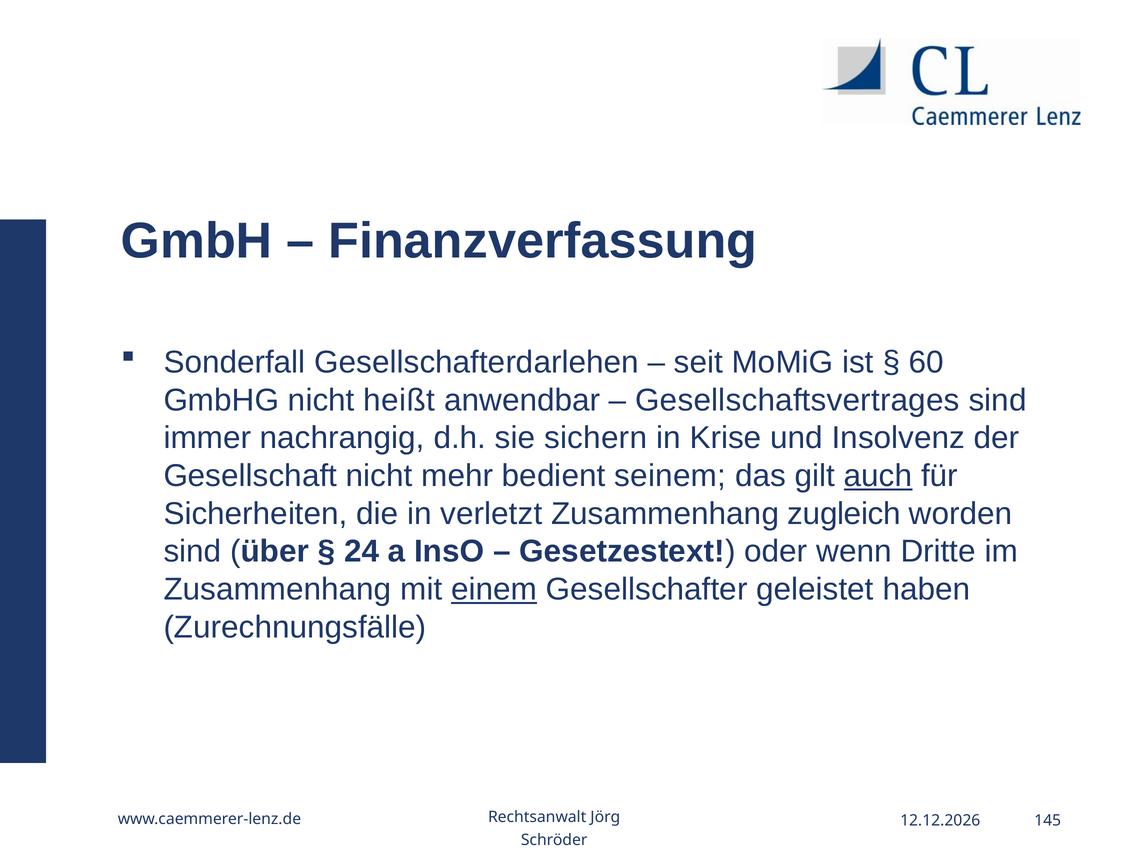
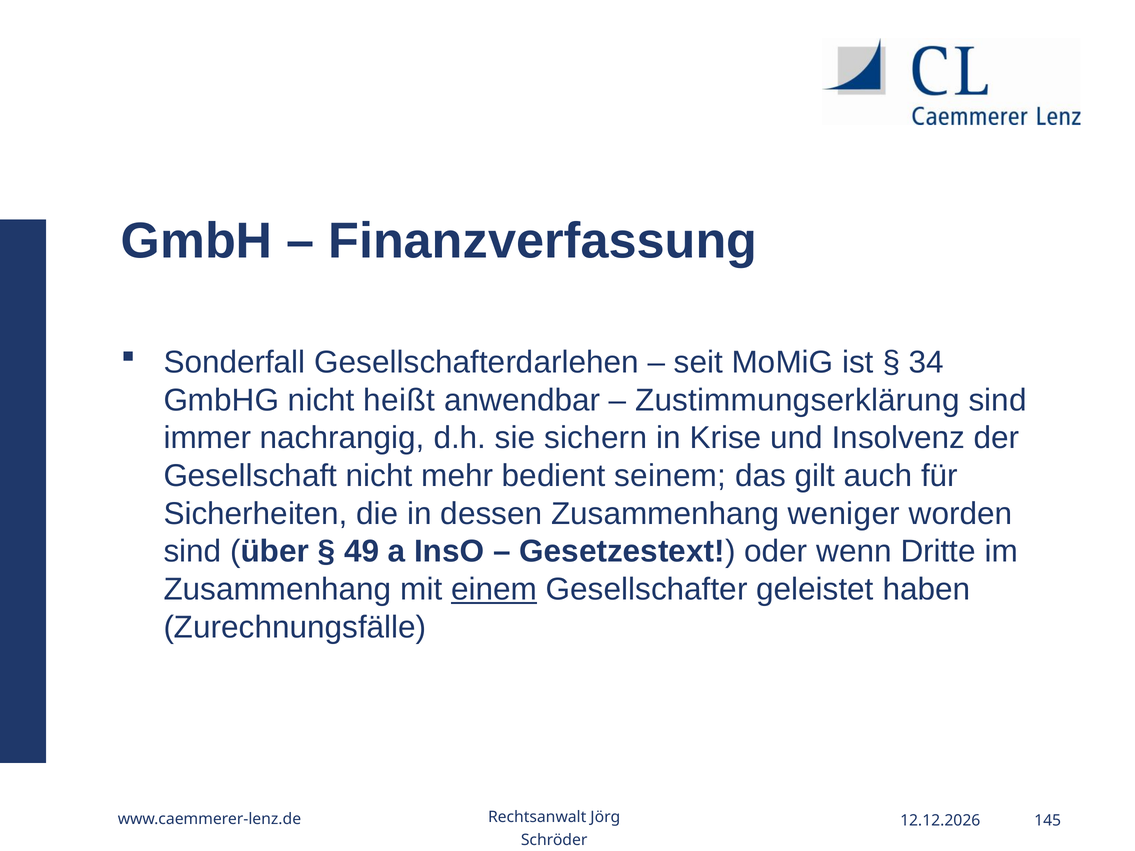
60: 60 -> 34 (926, 362)
Gesellschaftsvertrages: Gesellschaftsvertrages -> Zustimmungserklärung (797, 400)
auch underline: present -> none (878, 476)
verletzt: verletzt -> dessen (491, 514)
zugleich: zugleich -> weniger (844, 514)
24: 24 -> 49 (362, 552)
